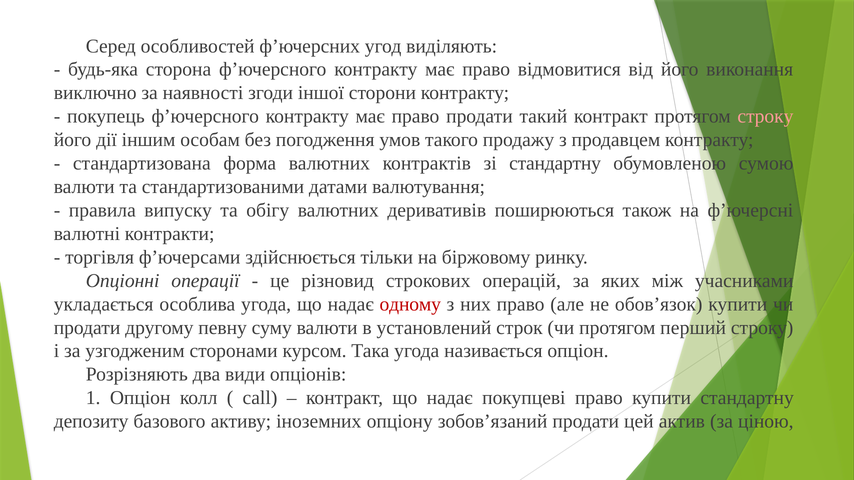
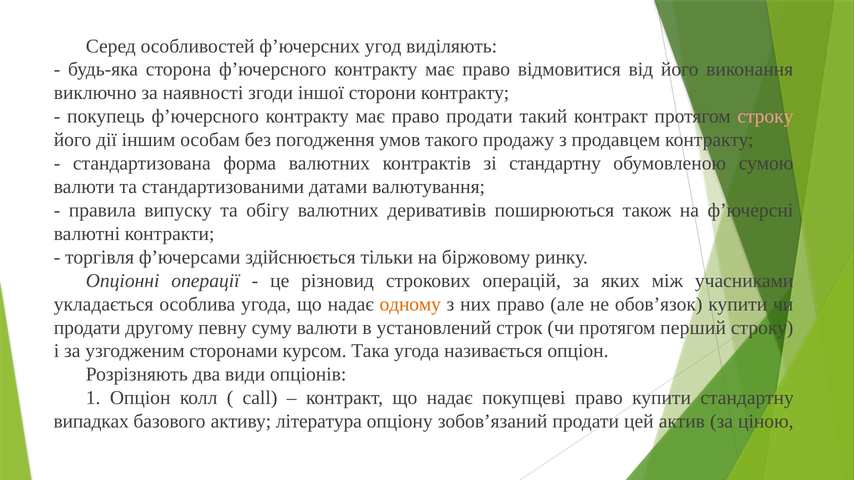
одному colour: red -> orange (410, 304)
депозиту: депозиту -> випадках (91, 422)
іноземних: іноземних -> література (319, 422)
